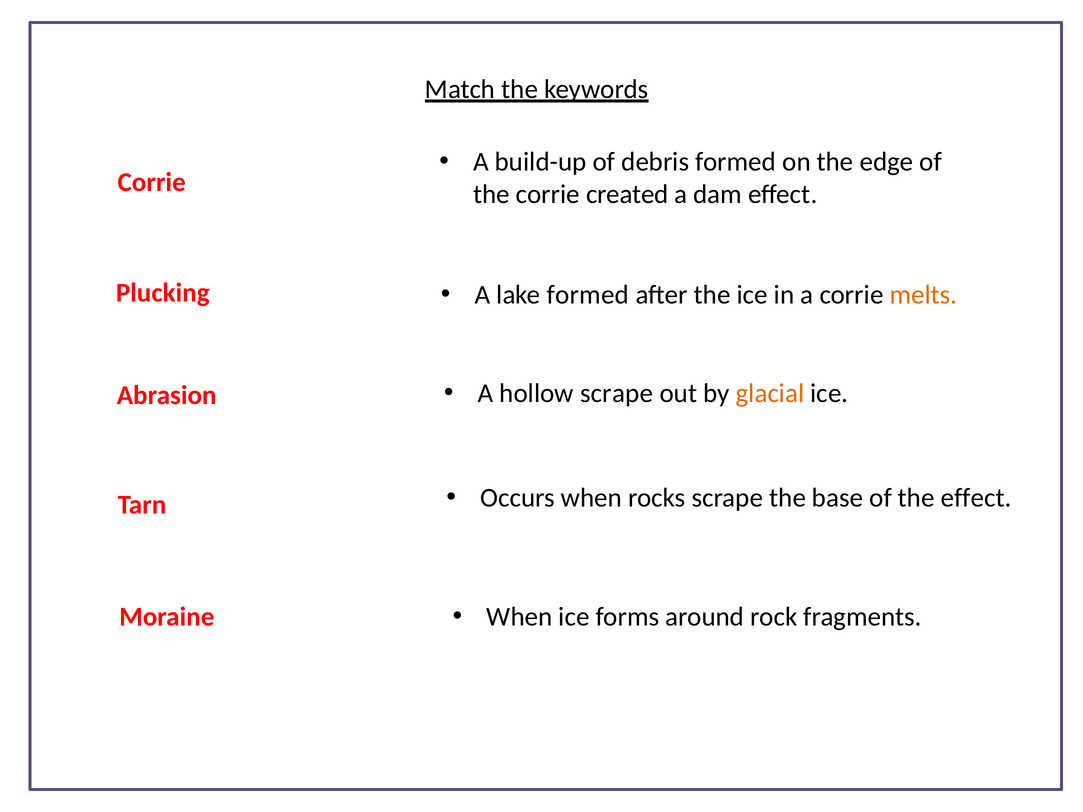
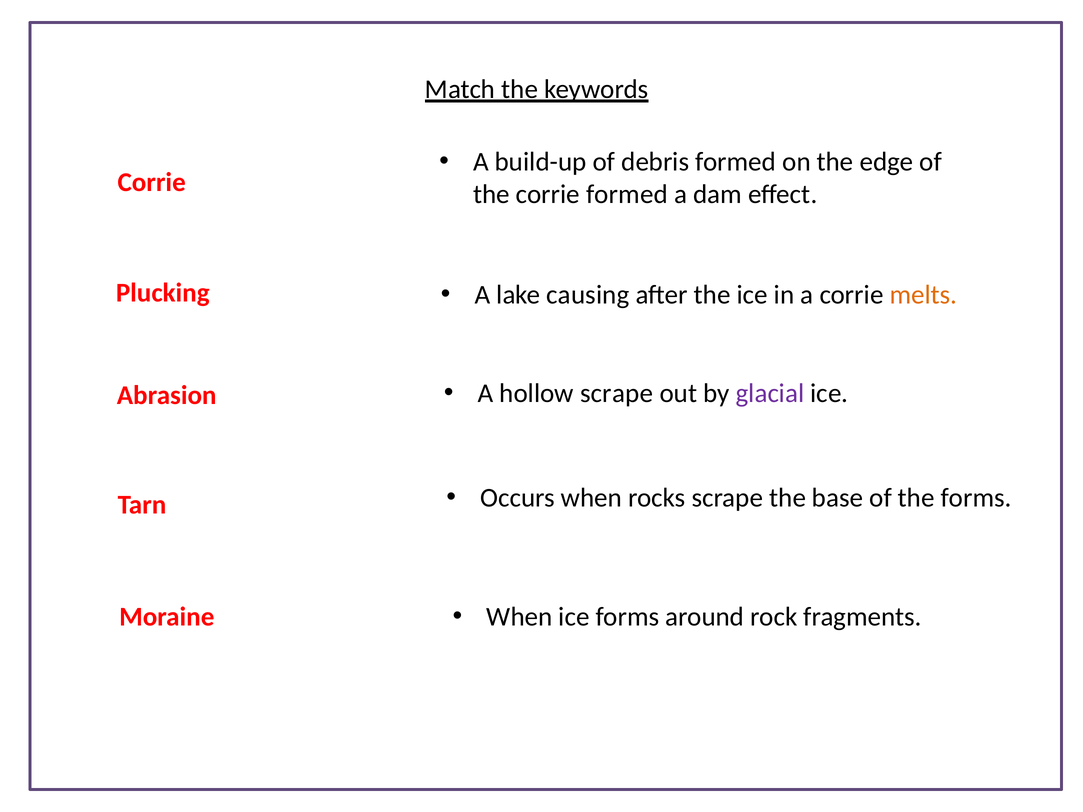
corrie created: created -> formed (627, 194)
lake formed: formed -> causing (588, 295)
glacial colour: orange -> purple (770, 394)
the effect: effect -> forms (976, 498)
